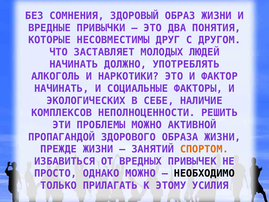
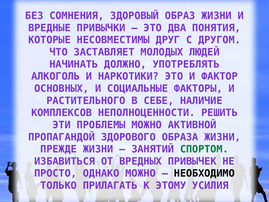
НАЧИНАТЬ: НАЧИНАТЬ -> ОСНОВНЫХ (62, 88)
ЭКОЛОГИЧЕСКИХ: ЭКОЛОГИЧЕСКИХ -> РАСТИТЕЛЬНОГО (86, 101)
СПОРТОМ colour: orange -> green (204, 149)
